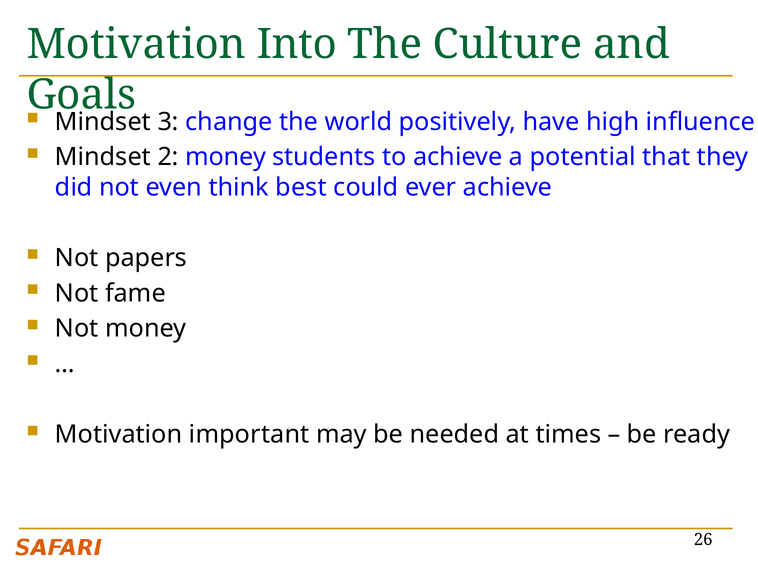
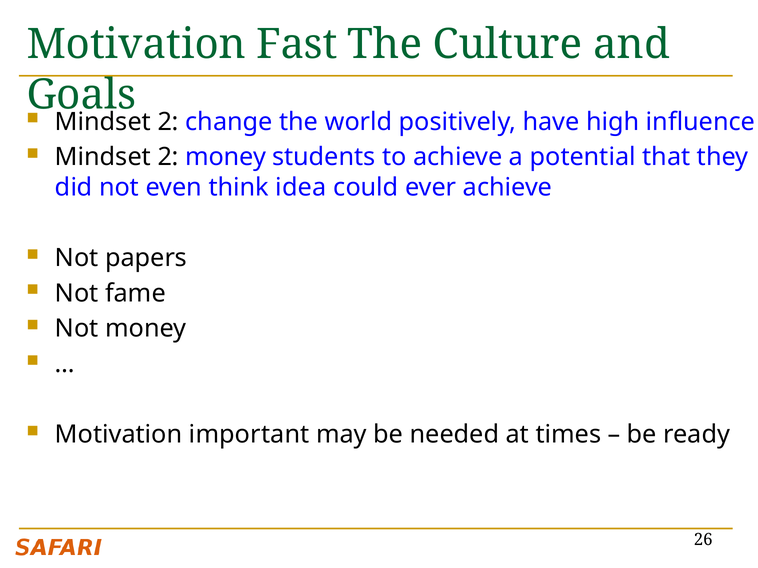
Into: Into -> Fast (297, 45)
3: 3 -> 2 (168, 122)
best: best -> idea (301, 187)
